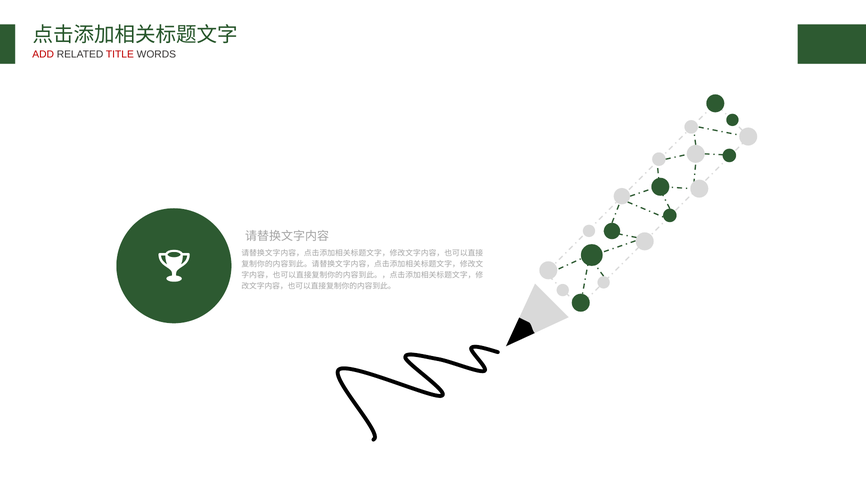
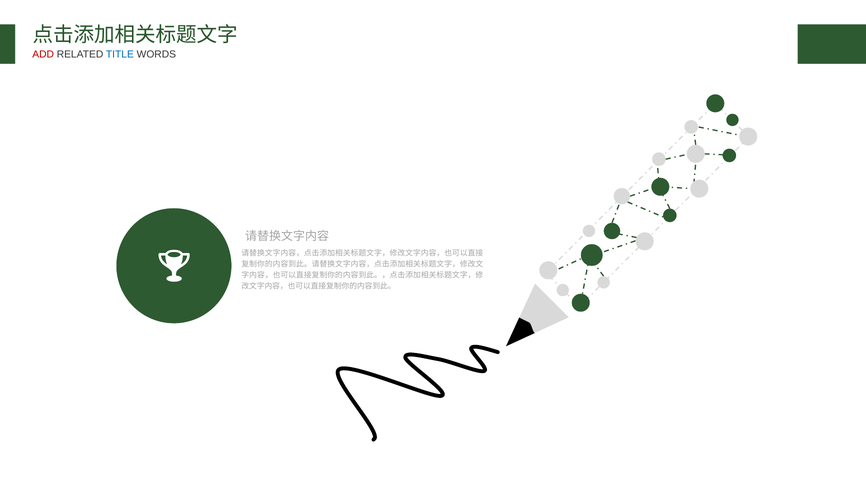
TITLE colour: red -> blue (120, 54)
